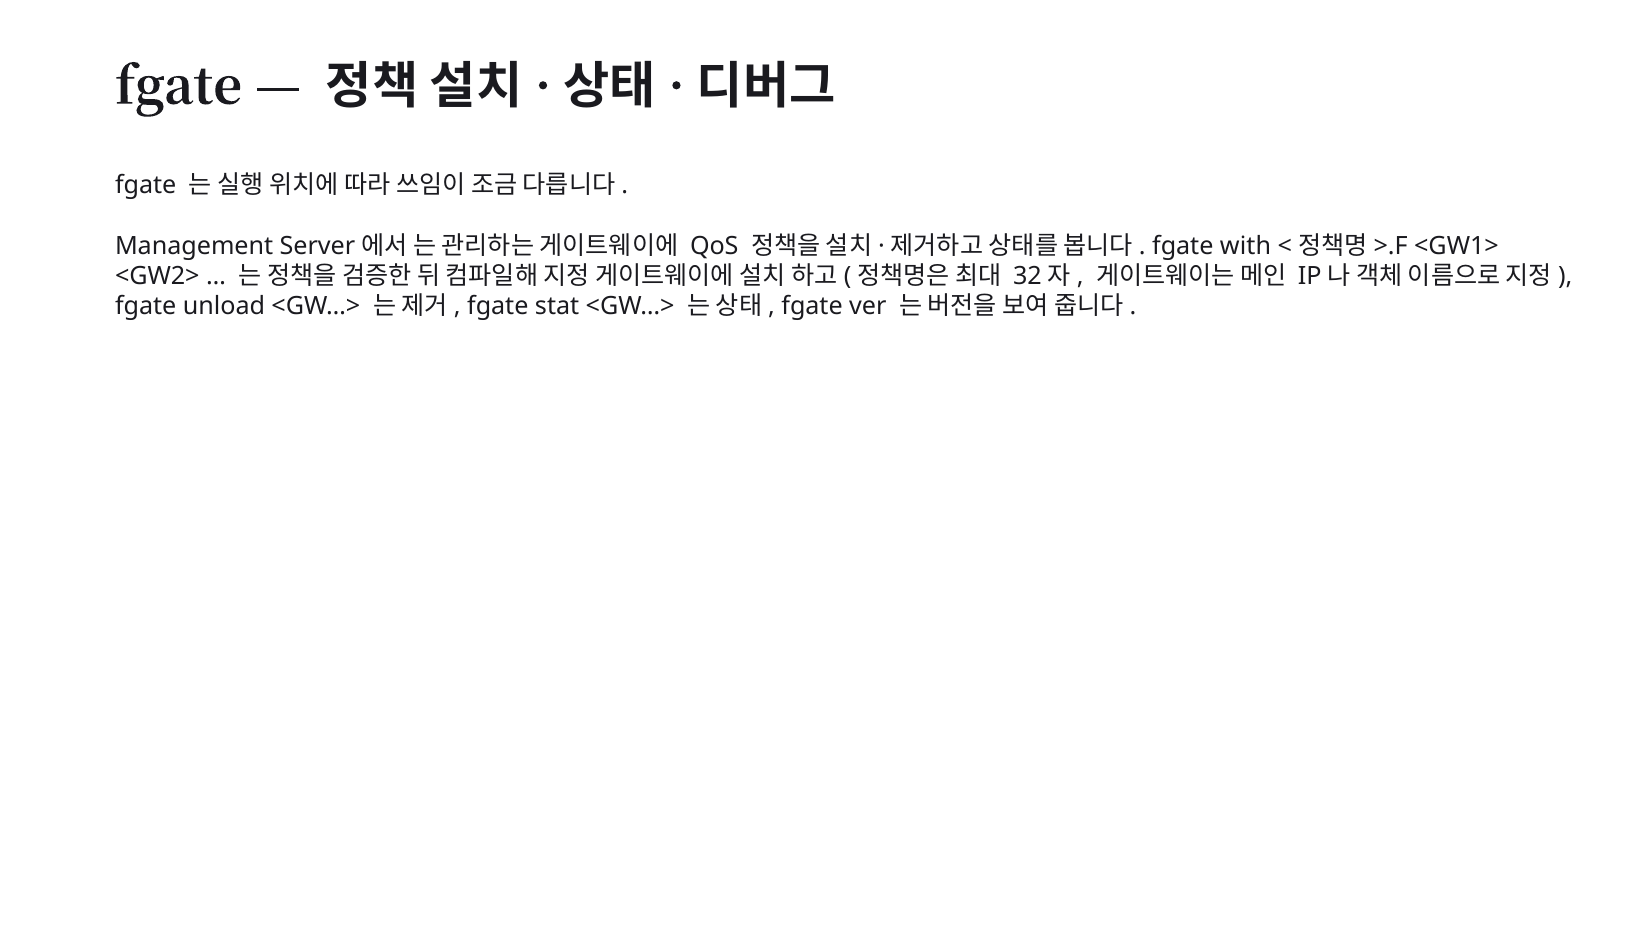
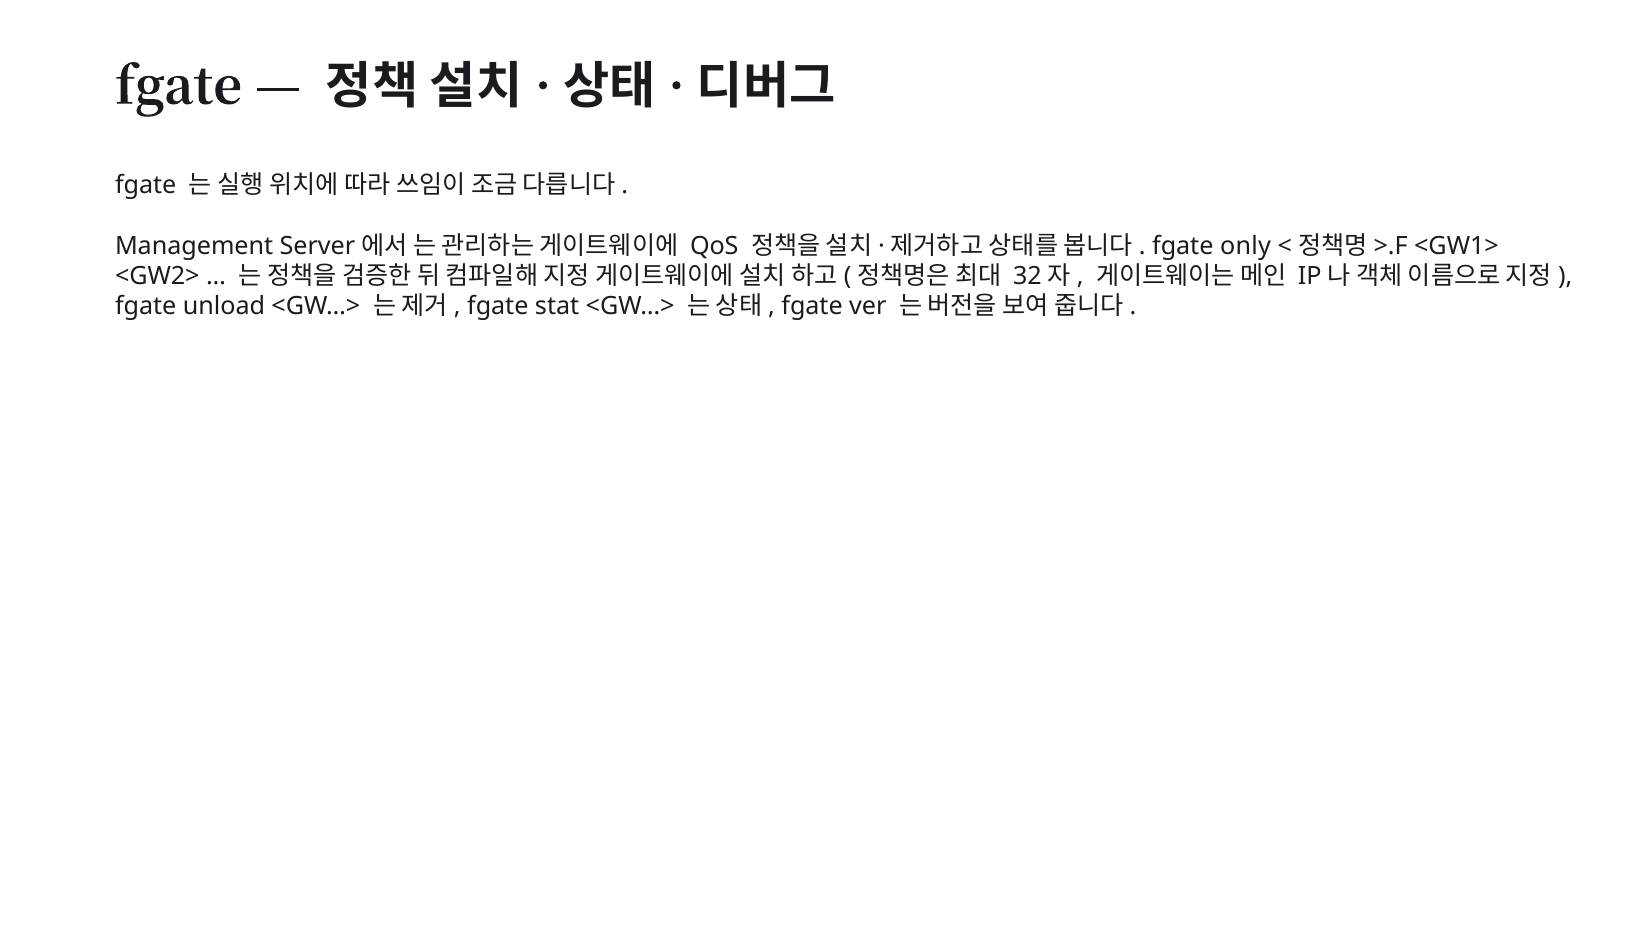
with: with -> only (1245, 246)
